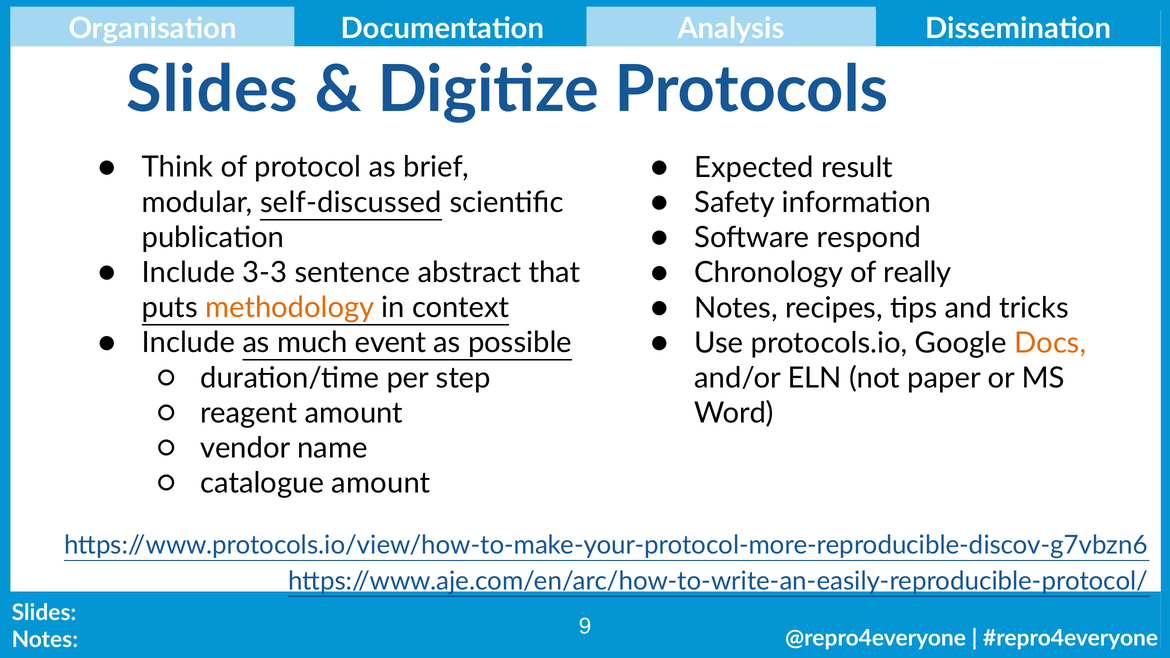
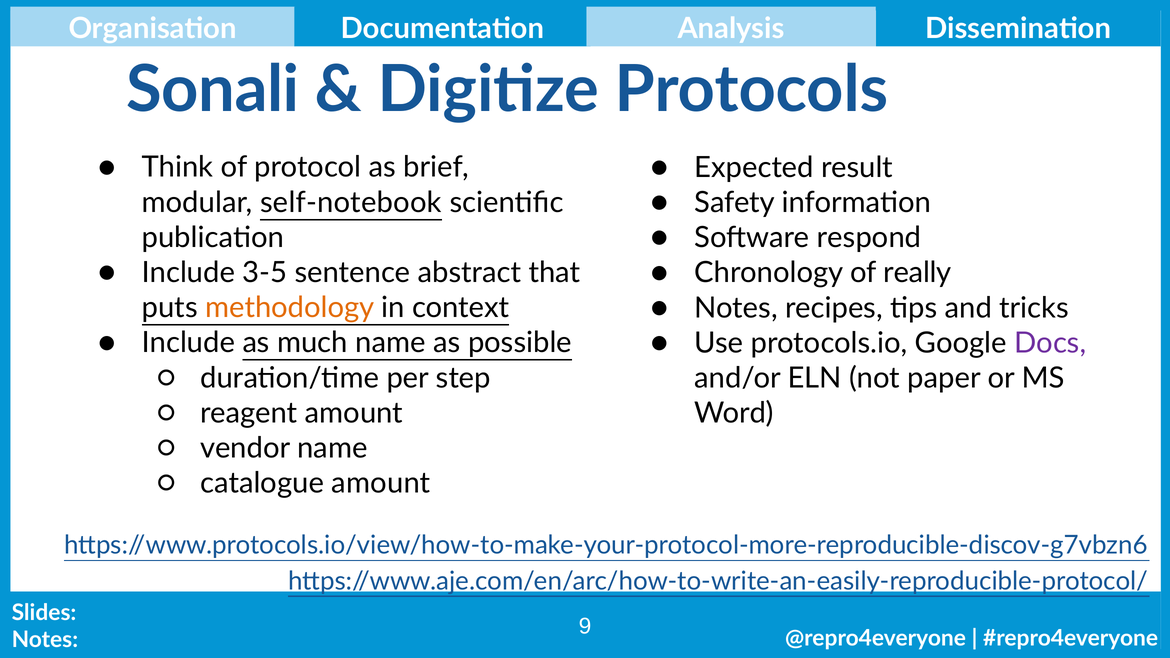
Slides: Slides -> Sonali (213, 90)
self-discussed: self-discussed -> self-notebook (351, 202)
3-3: 3-3 -> 3-5 (265, 273)
much event: event -> name (390, 343)
Docs colour: orange -> purple (1050, 343)
